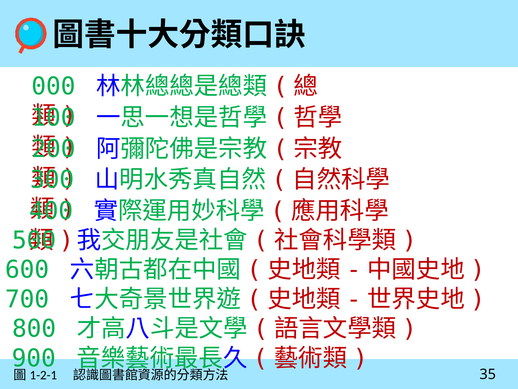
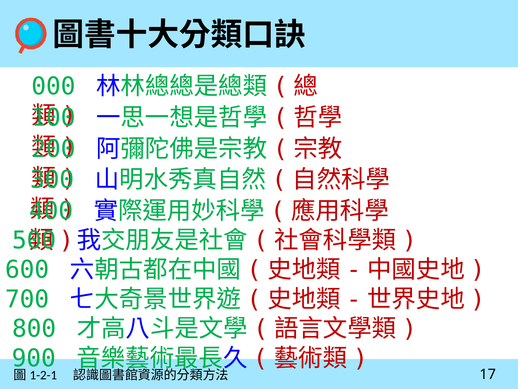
35: 35 -> 17 (488, 374)
